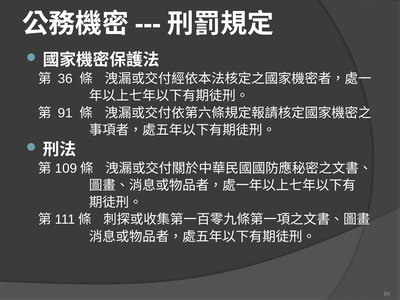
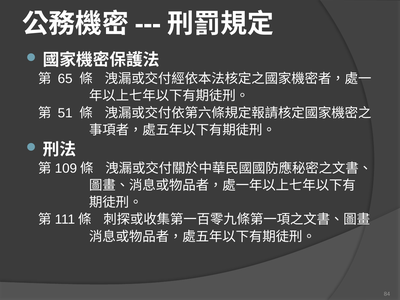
36: 36 -> 65 (65, 79)
91: 91 -> 51 (65, 113)
